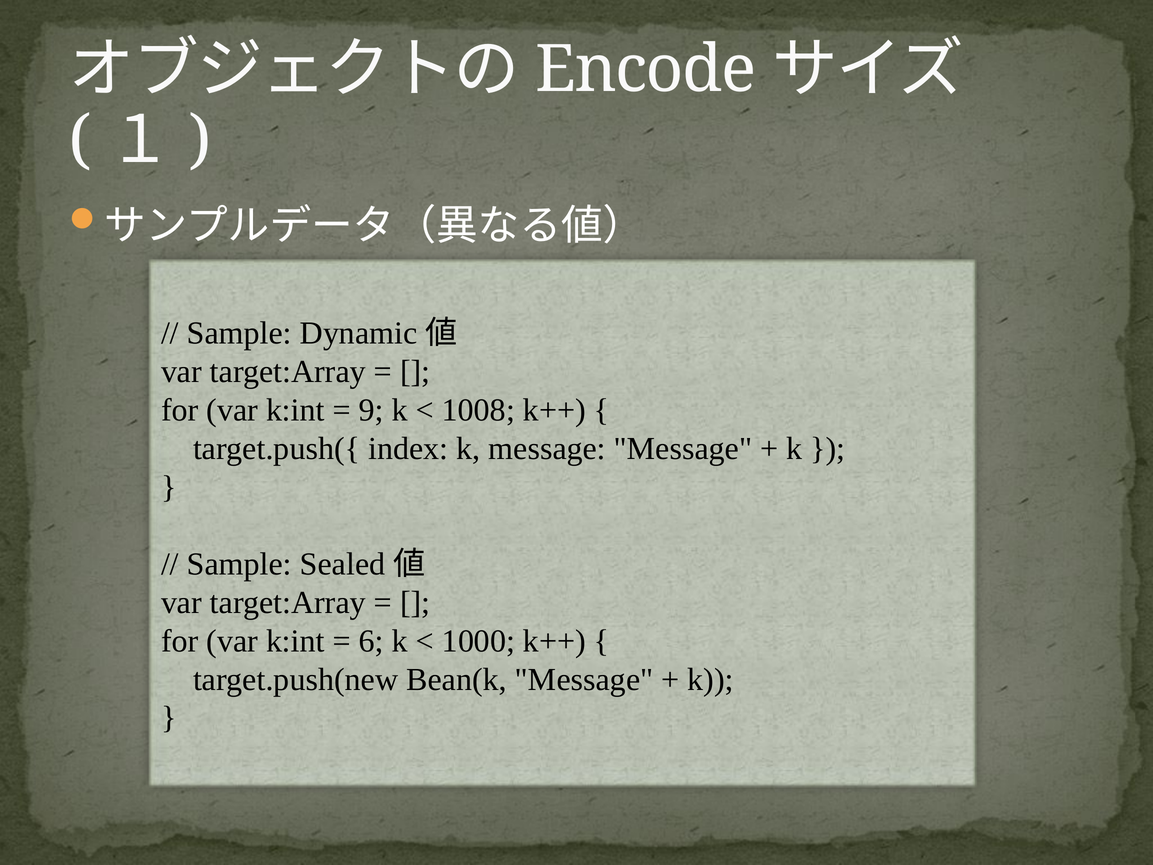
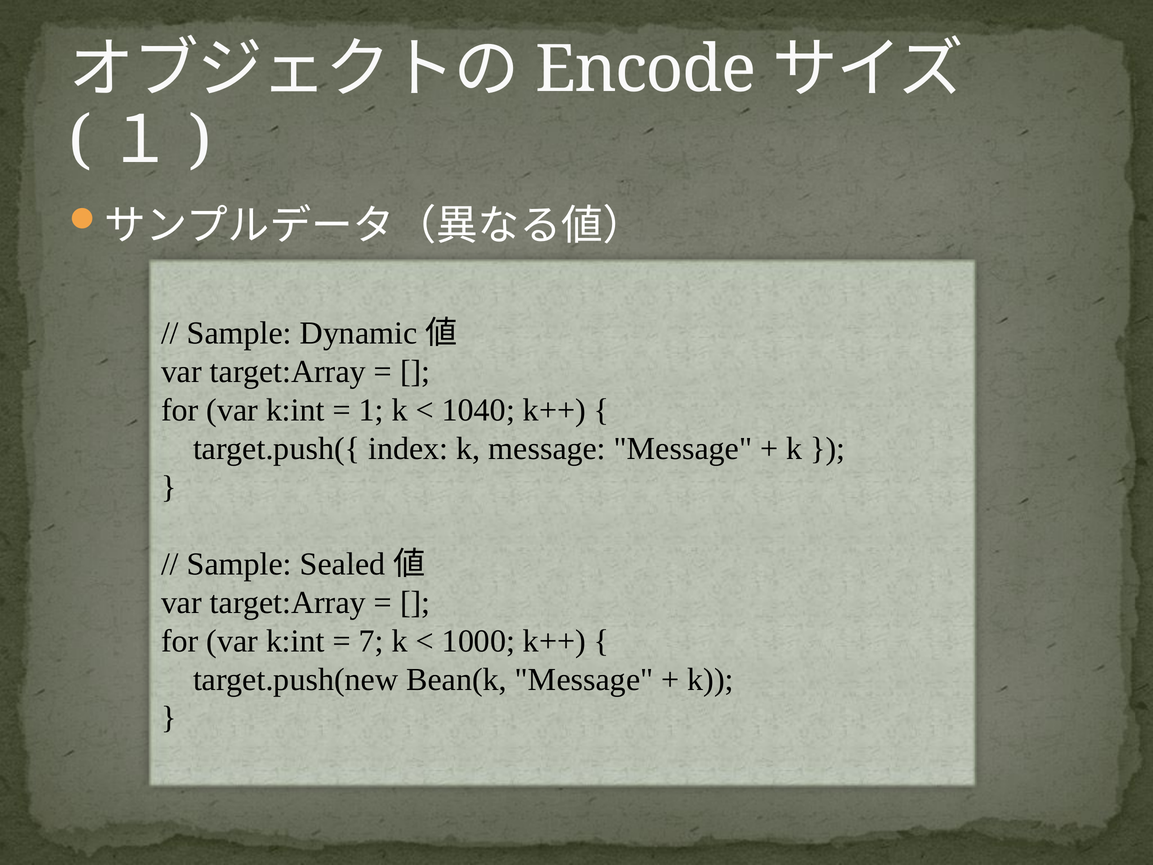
9: 9 -> 1 (371, 410)
1008: 1008 -> 1040 (478, 410)
6: 6 -> 7 (371, 641)
